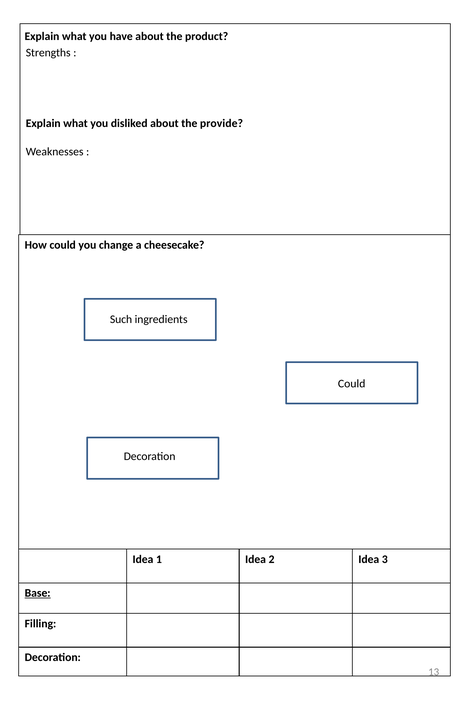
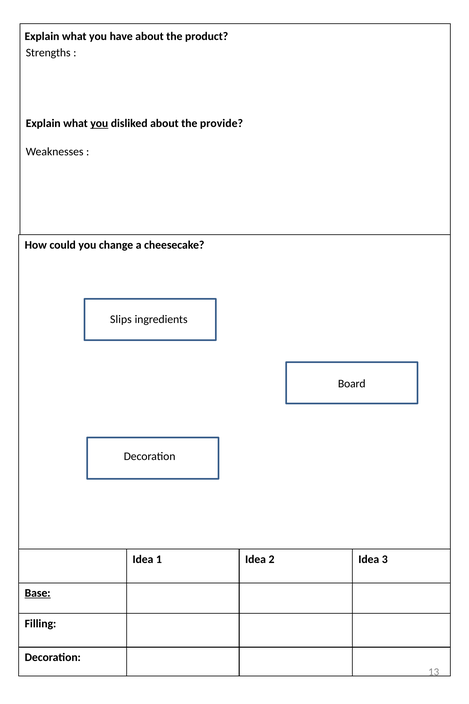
you underline: none -> present (99, 123)
Such: Such -> Slips (121, 319)
Could: Could -> Board (352, 383)
